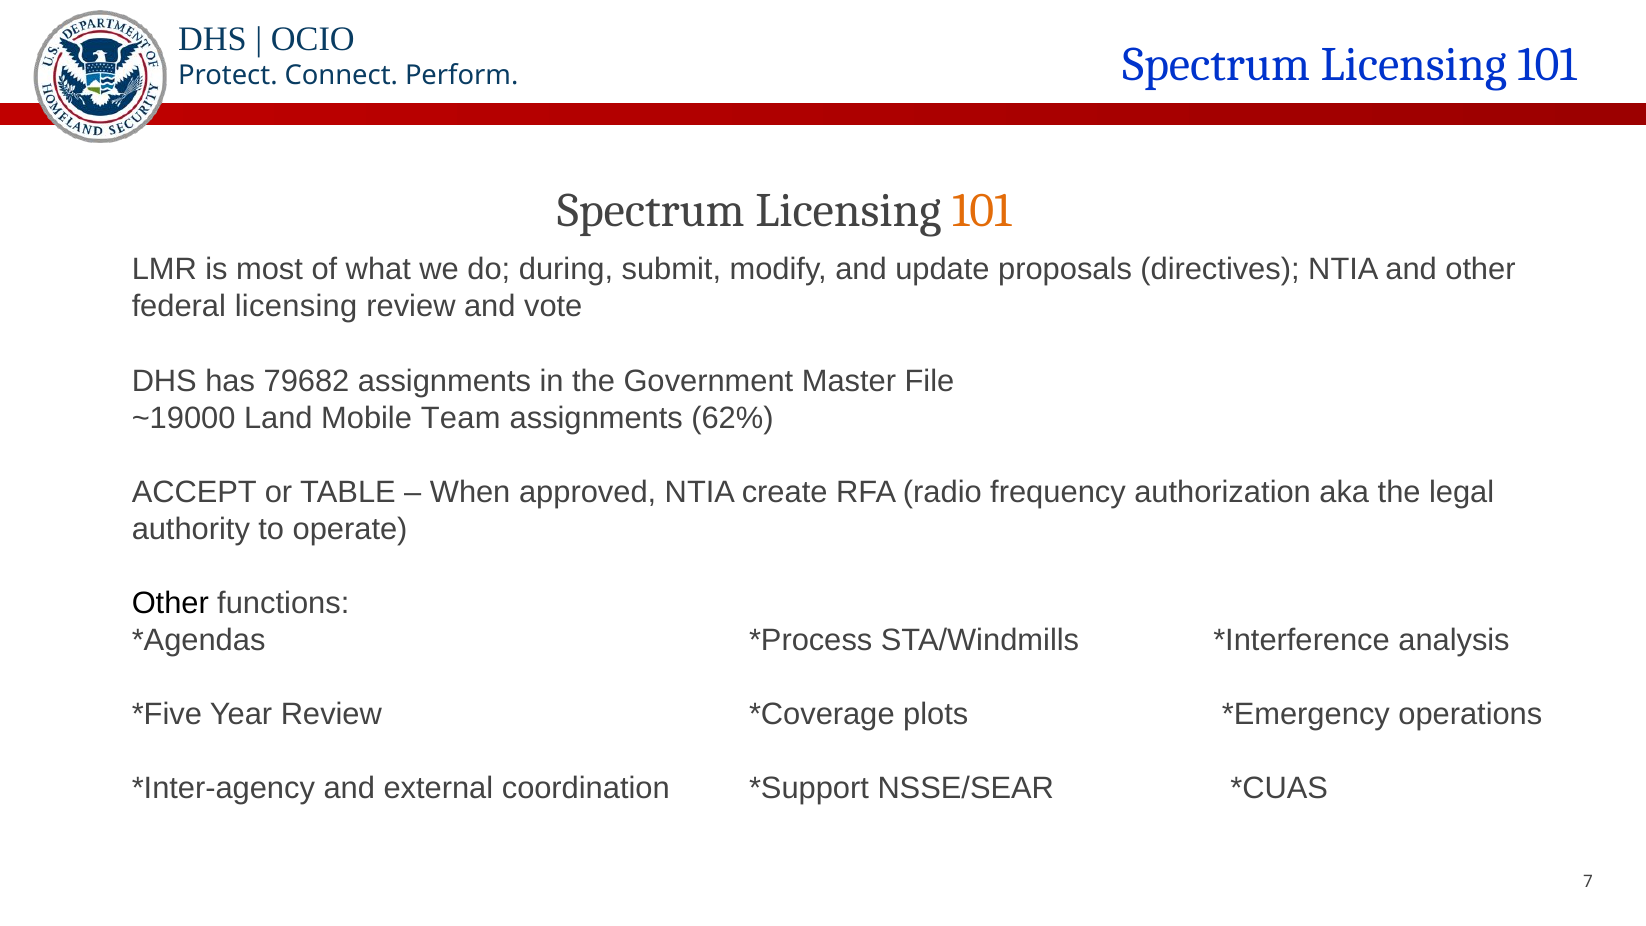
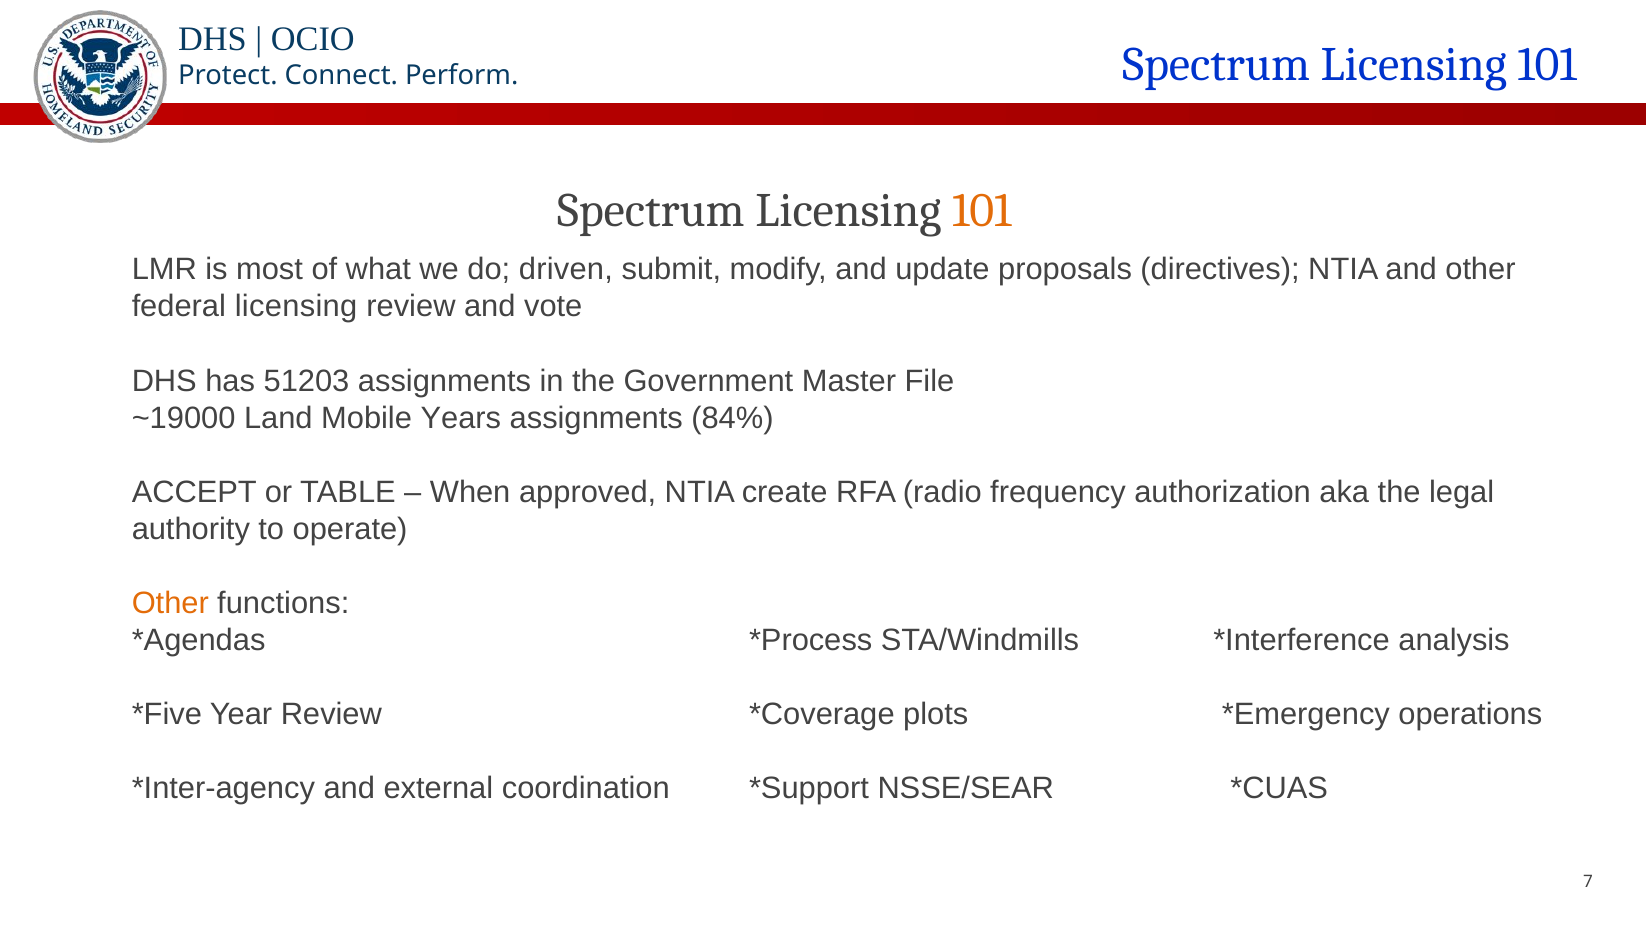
during: during -> driven (566, 270)
79682: 79682 -> 51203 (307, 381)
Team: Team -> Years (461, 418)
62%: 62% -> 84% (732, 418)
Other colour: black -> orange (170, 603)
